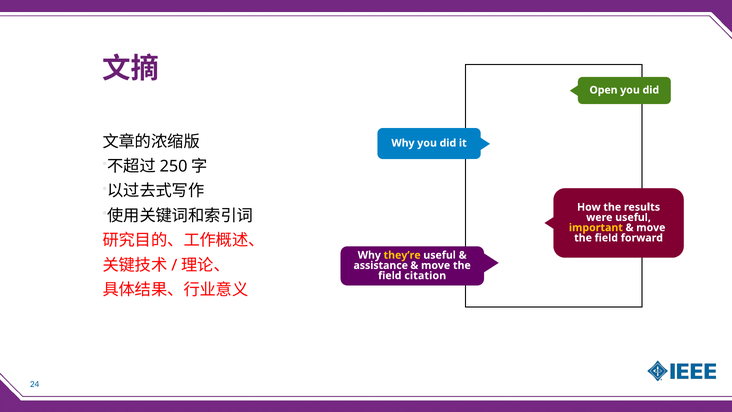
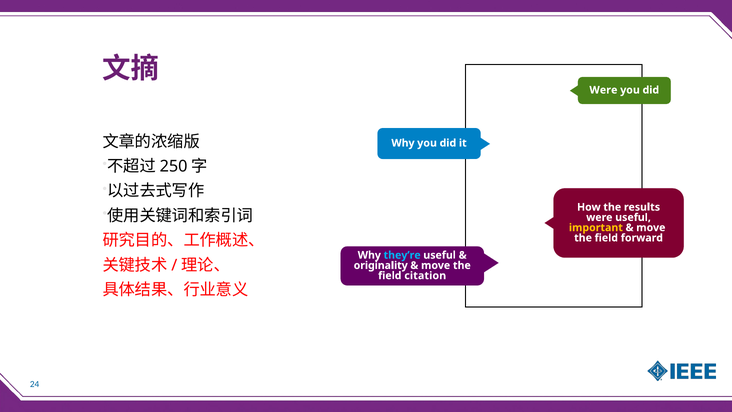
Open: Open -> Were (603, 90)
they’re colour: yellow -> light blue (402, 255)
assistance: assistance -> originality (381, 265)
